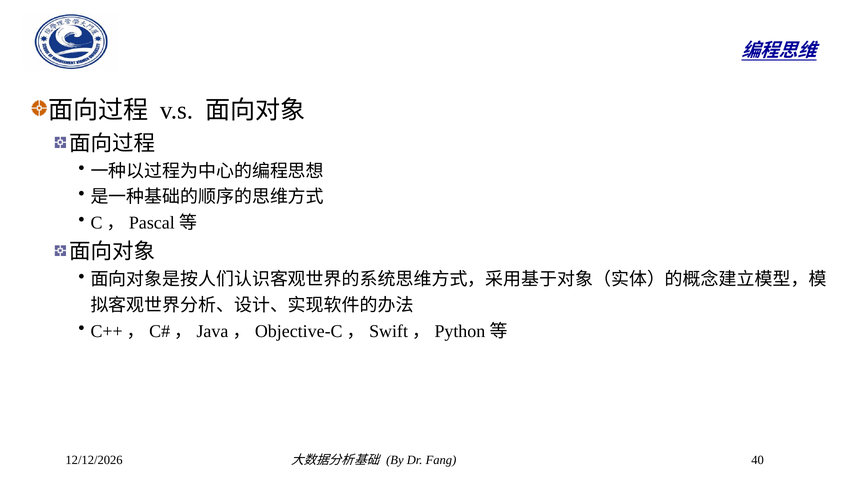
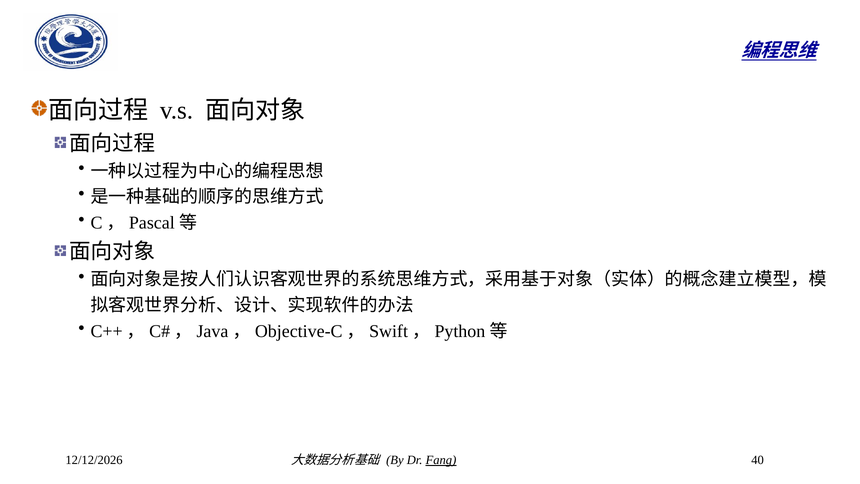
Fang underline: none -> present (441, 460)
